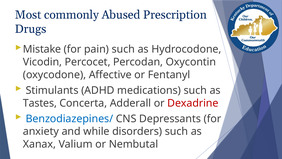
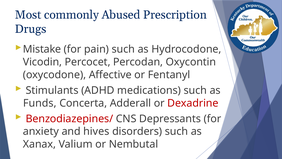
Tastes: Tastes -> Funds (40, 103)
Benzodiazepines/ colour: blue -> red (69, 118)
while: while -> hives (96, 131)
